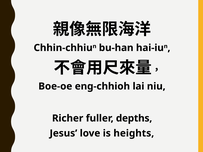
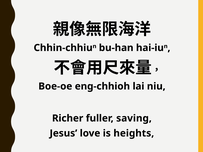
depths: depths -> saving (134, 118)
